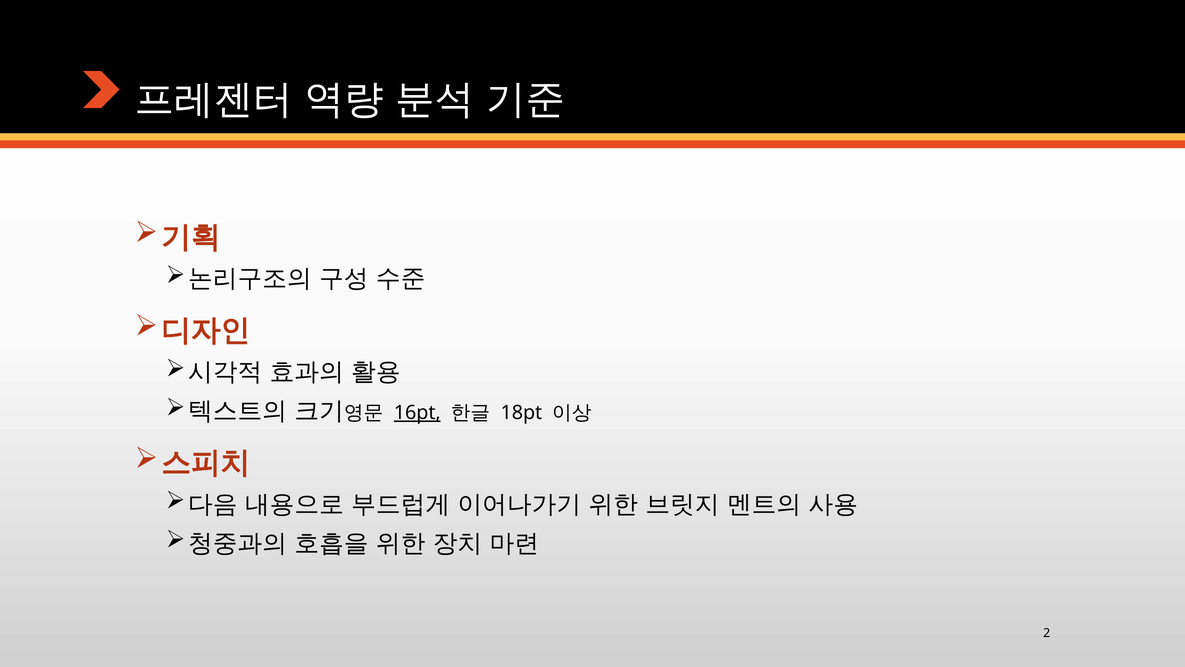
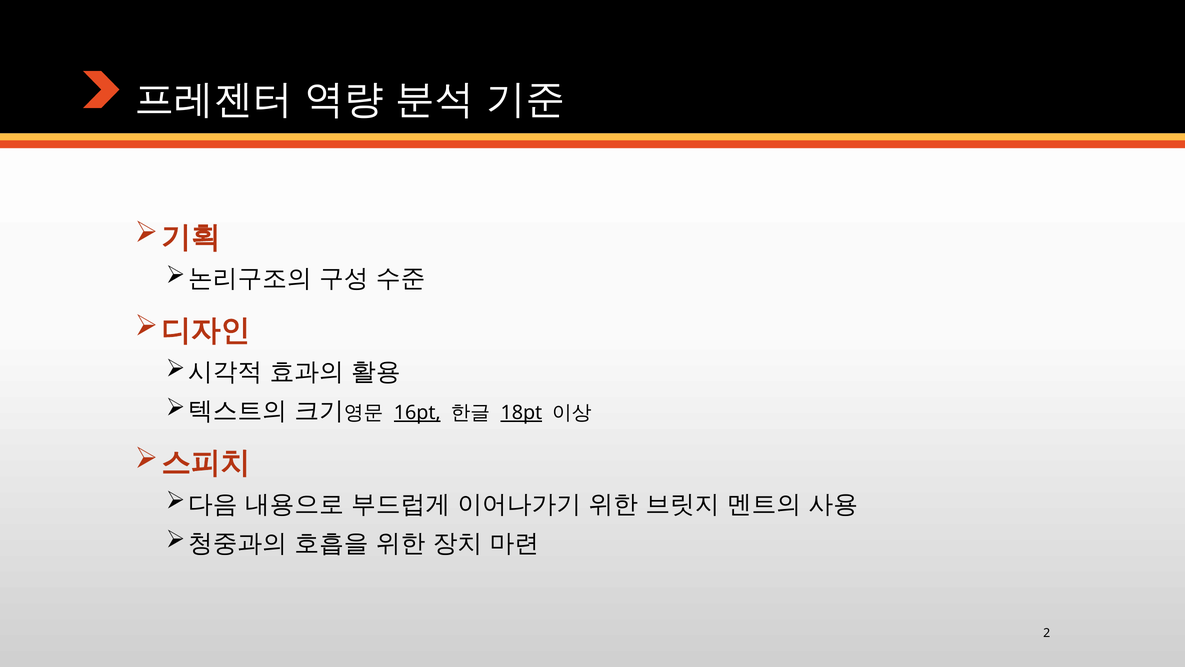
18pt underline: none -> present (521, 412)
